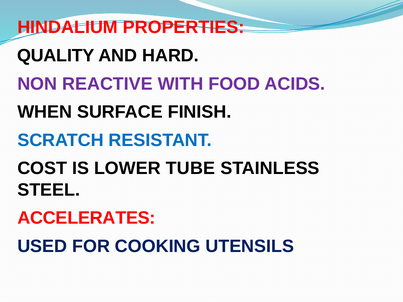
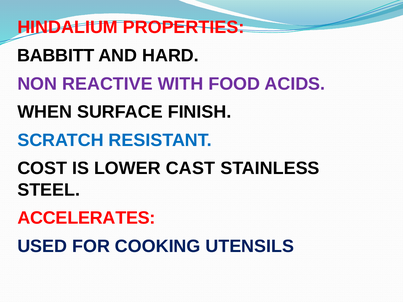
QUALITY: QUALITY -> BABBITT (56, 56)
TUBE: TUBE -> CAST (190, 168)
